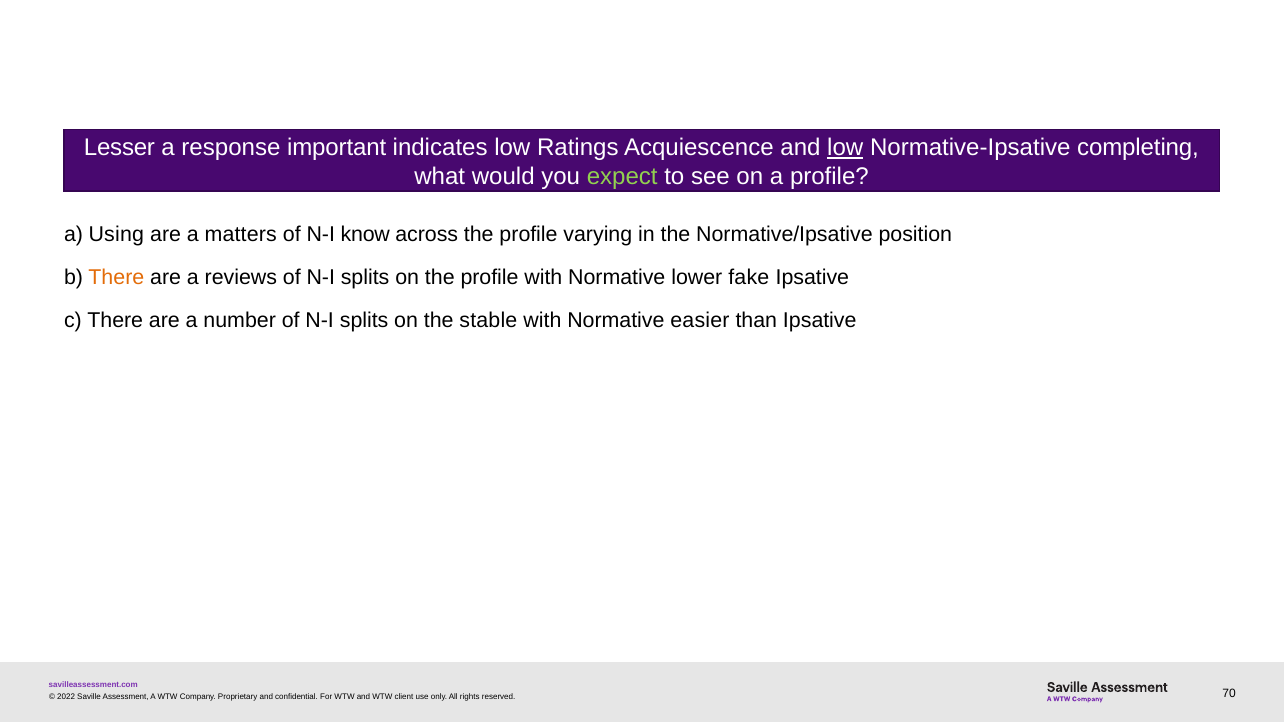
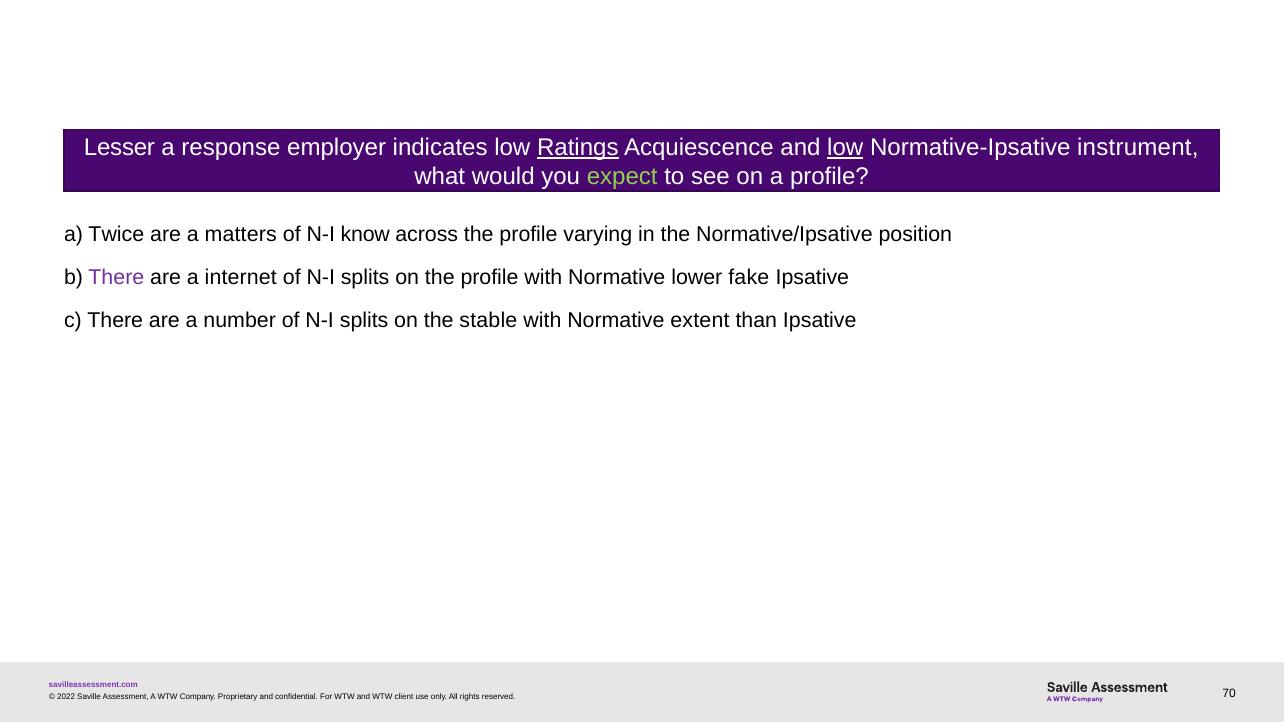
important: important -> employer (337, 148)
Ratings underline: none -> present (578, 148)
completing: completing -> instrument (1138, 148)
Using: Using -> Twice (116, 234)
There colour: orange -> purple (116, 278)
reviews: reviews -> internet (241, 278)
easier: easier -> extent (700, 321)
